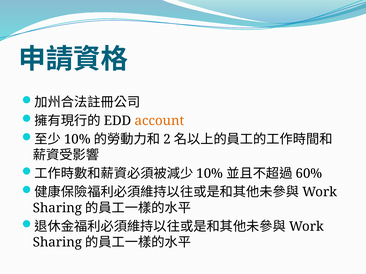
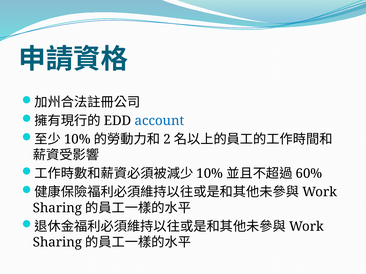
account colour: orange -> blue (159, 121)
